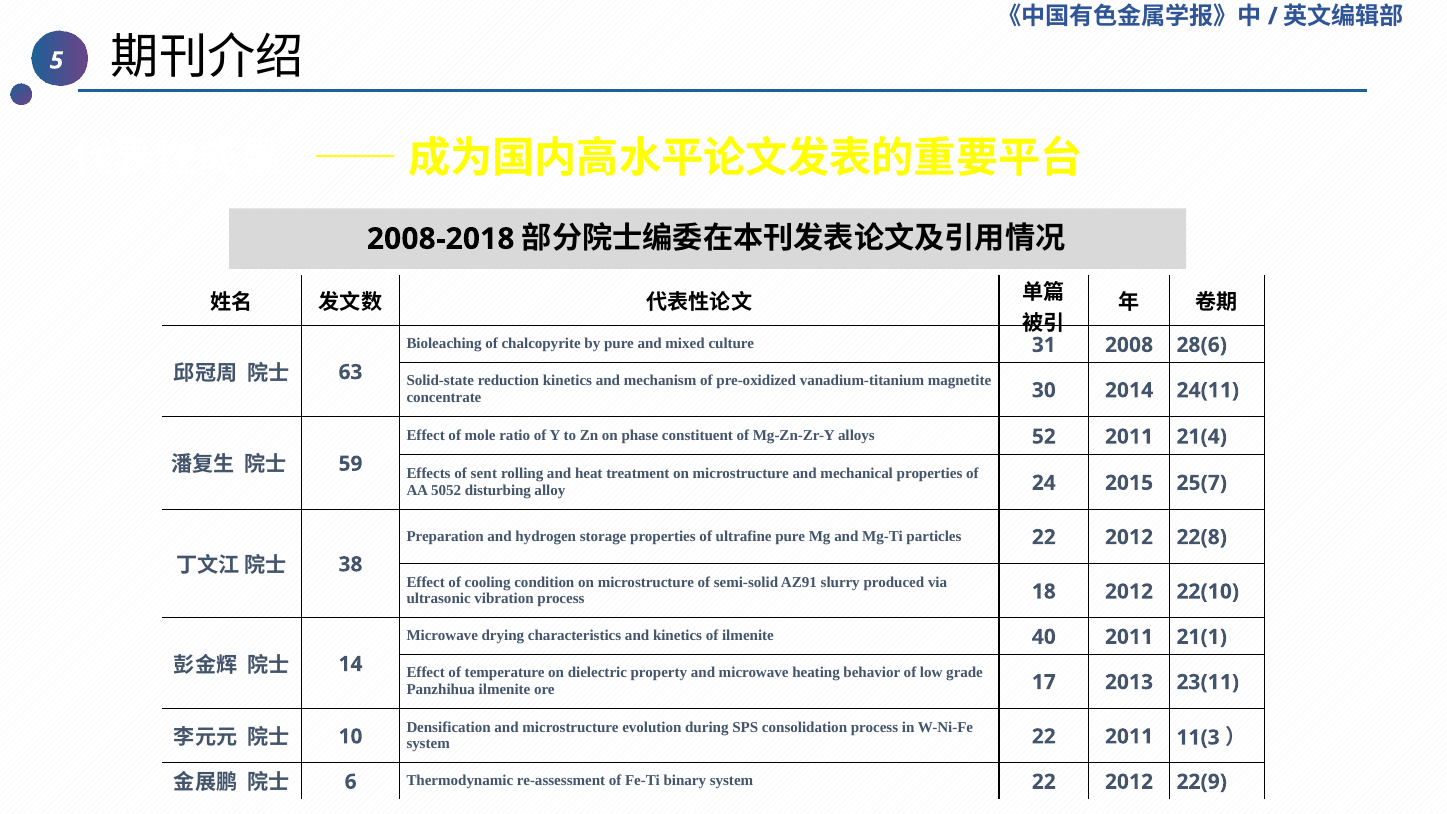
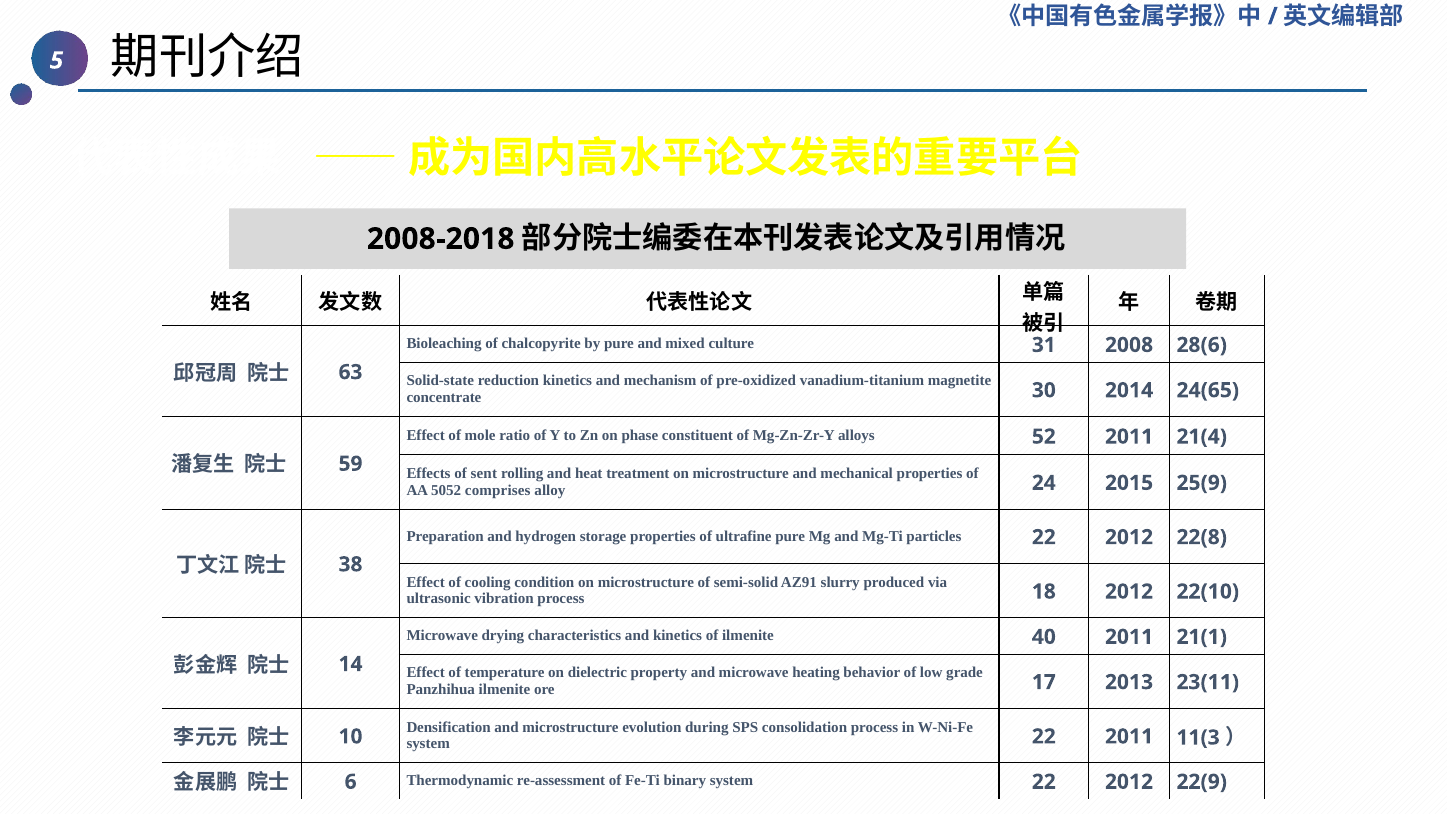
24(11: 24(11 -> 24(65 (1208, 390)
disturbing: disturbing -> comprises (498, 490)
25(7: 25(7 -> 25(9 (1202, 483)
